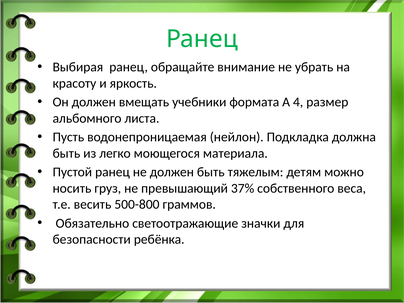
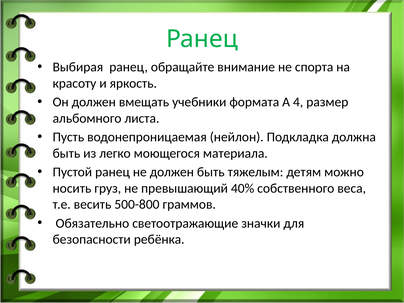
убрать: убрать -> спорта (314, 67)
37%: 37% -> 40% (243, 188)
